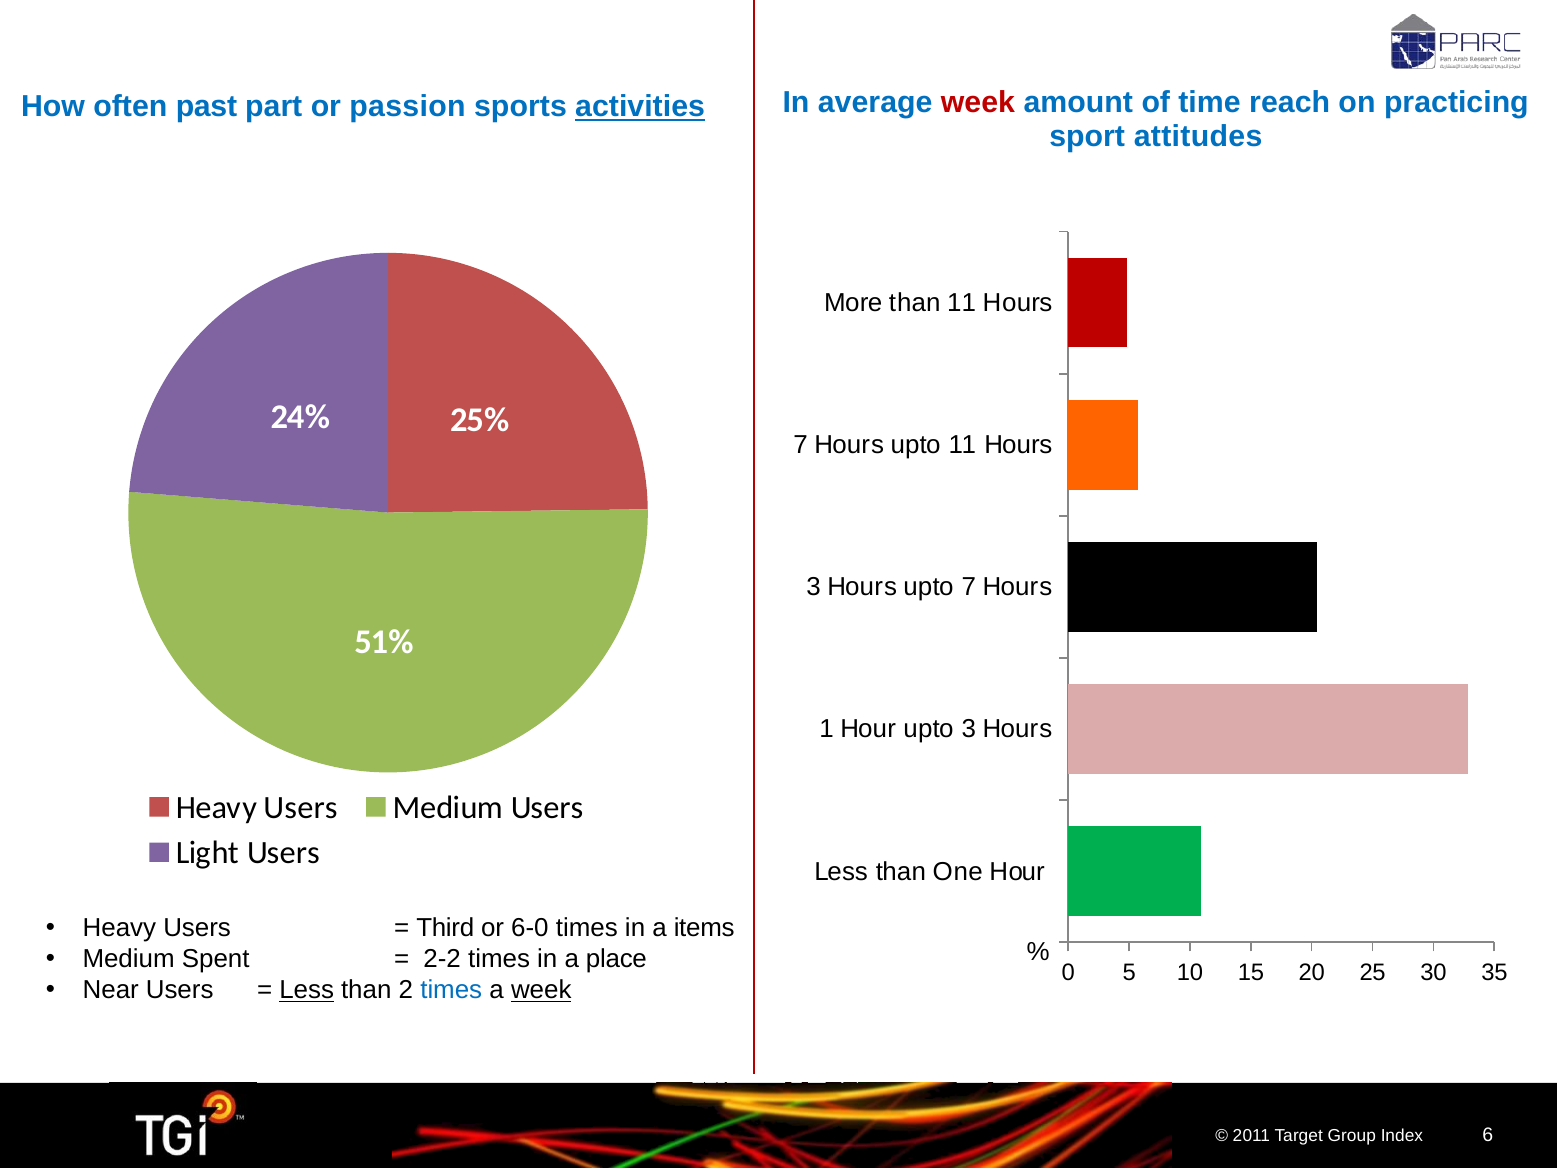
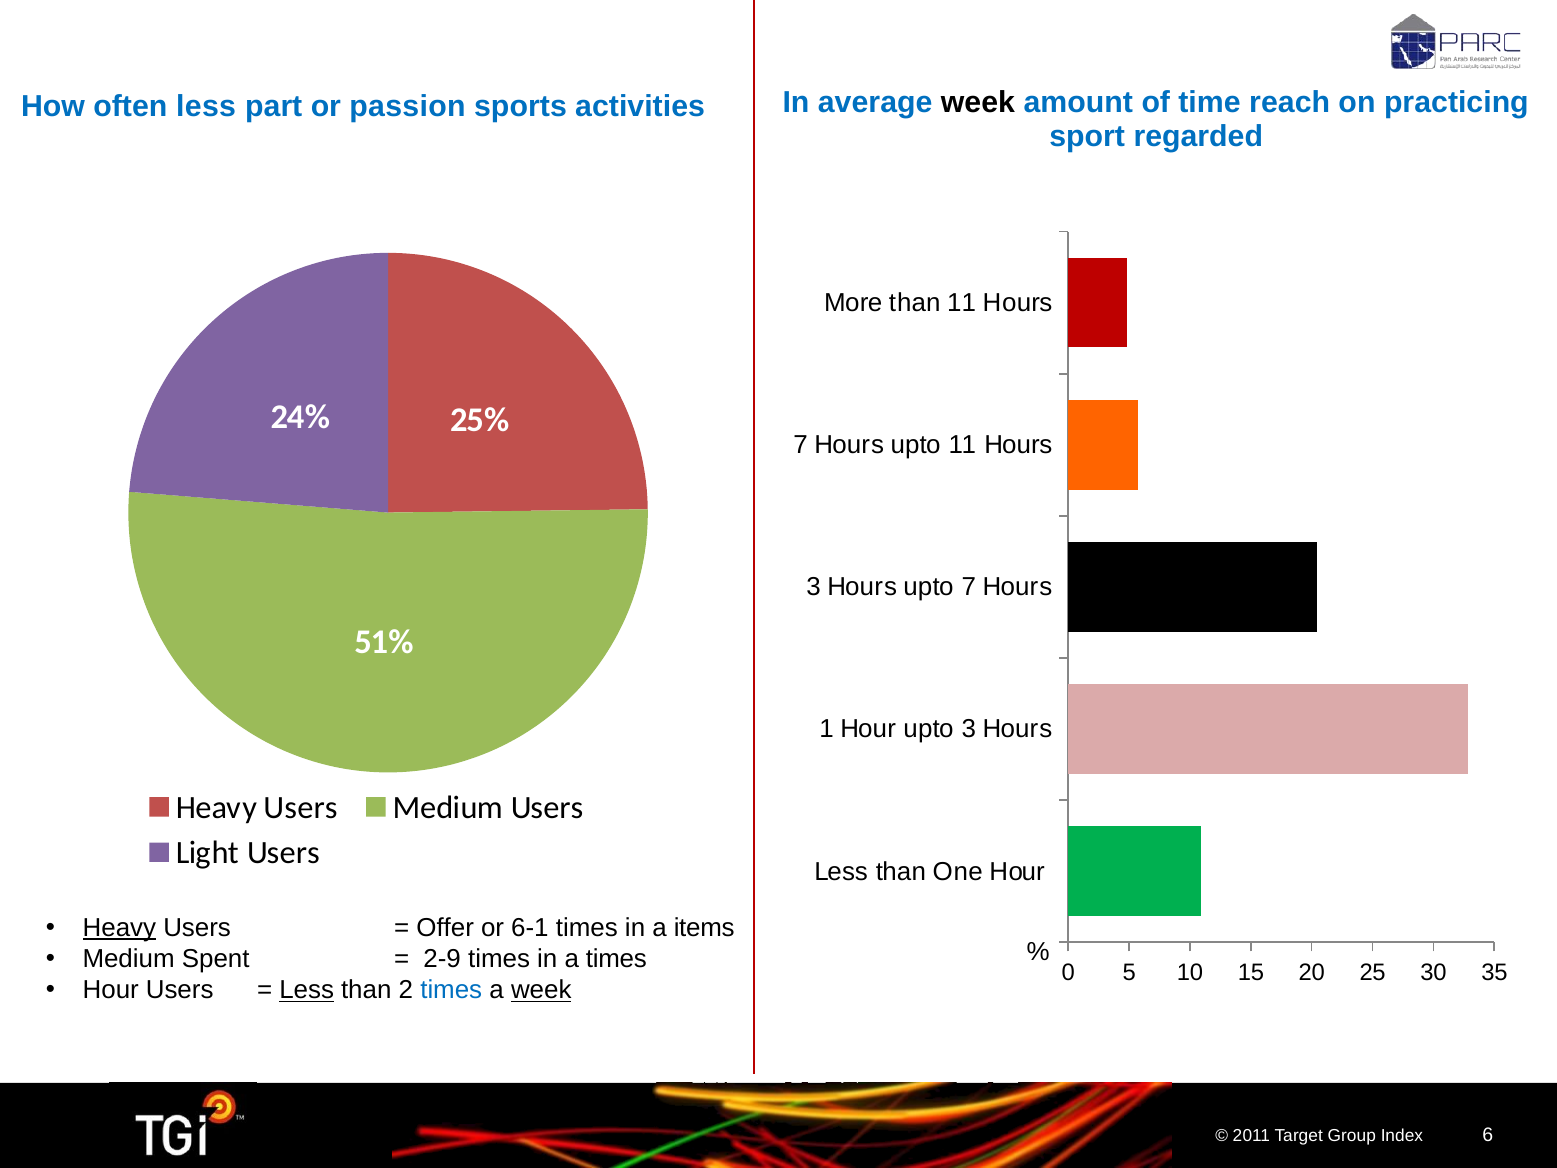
week colour: red -> black (978, 102)
often past: past -> less (206, 107)
activities underline: present -> none (640, 107)
attitudes: attitudes -> regarded (1198, 136)
Heavy underline: none -> present (119, 928)
Third: Third -> Offer (445, 928)
6-0: 6-0 -> 6-1 (530, 928)
2-2: 2-2 -> 2-9 (442, 959)
a place: place -> times (616, 959)
Near: Near -> Hour (111, 990)
